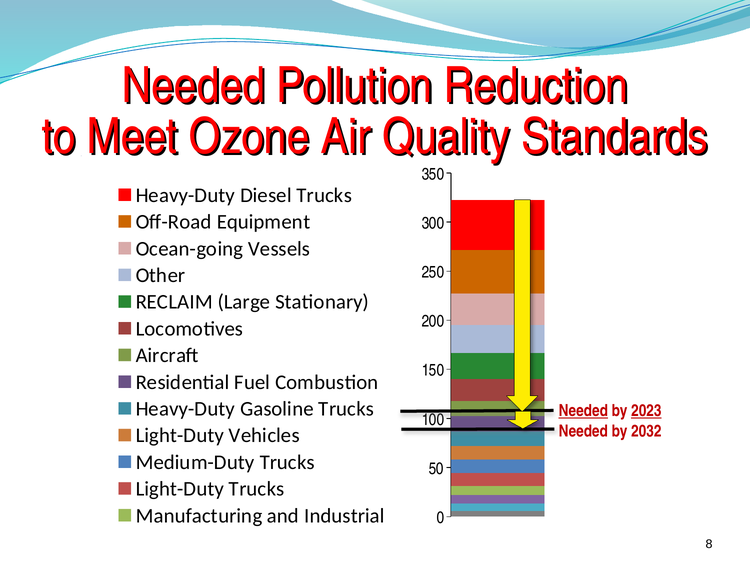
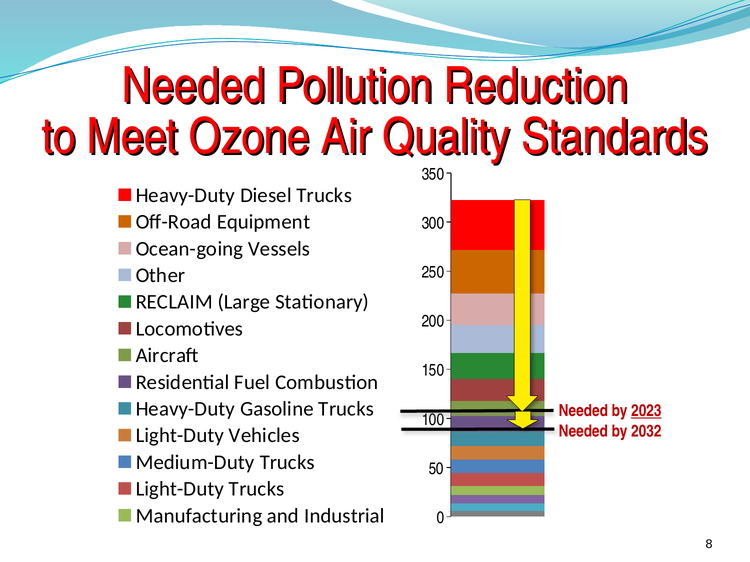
Needed underline: present -> none (583, 411)
